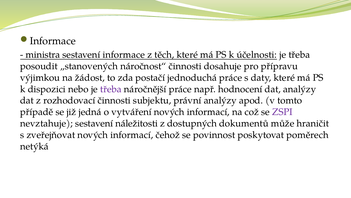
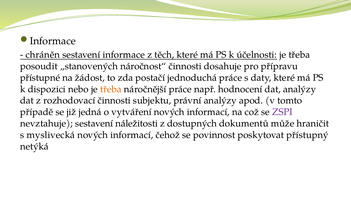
ministra: ministra -> chráněn (43, 55)
výjimkou: výjimkou -> přístupné (40, 77)
třeba colour: purple -> orange (111, 89)
zveřejňovat: zveřejňovat -> myslivecká (51, 135)
poměrech: poměrech -> přístupný (307, 135)
